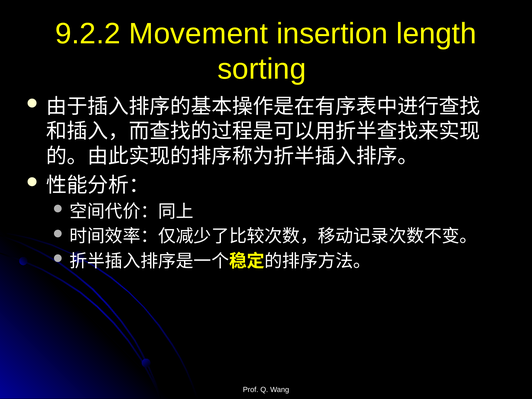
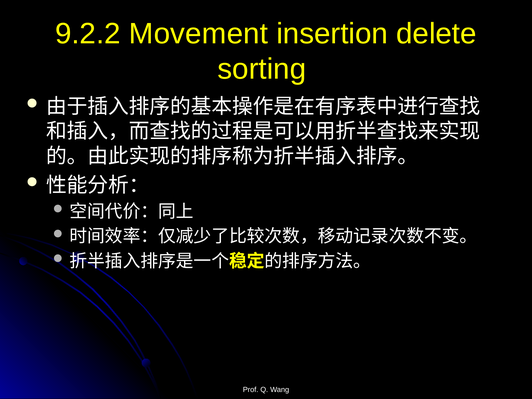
length: length -> delete (436, 34)
